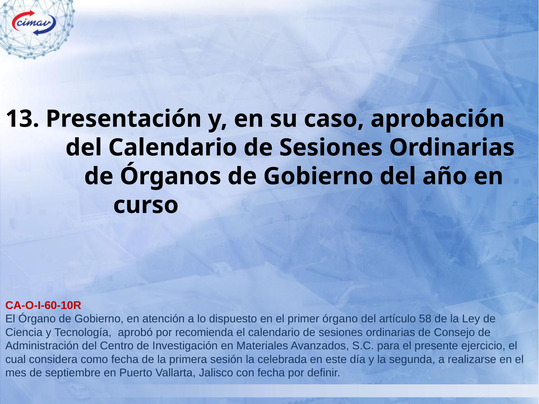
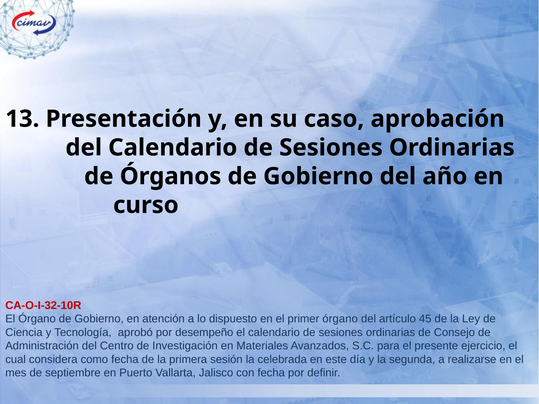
CA-O-I-60-10R: CA-O-I-60-10R -> CA-O-I-32-10R (43, 306)
58: 58 -> 45 (425, 319)
recomienda: recomienda -> desempeño (204, 333)
